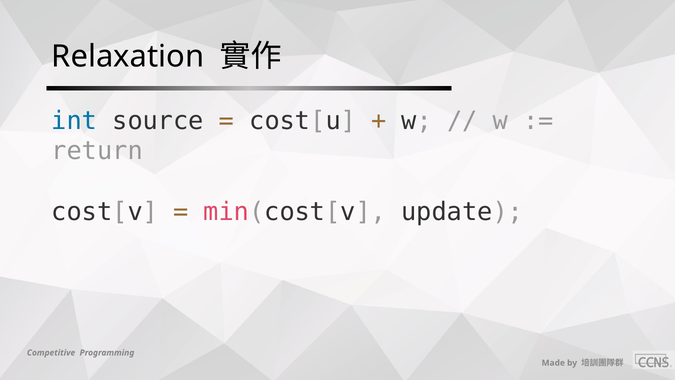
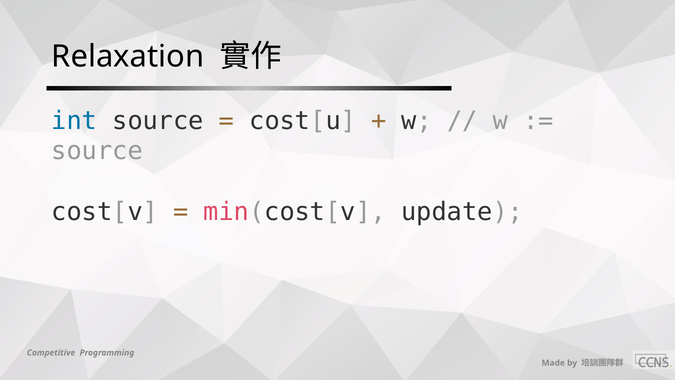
return: return -> source (97, 151)
